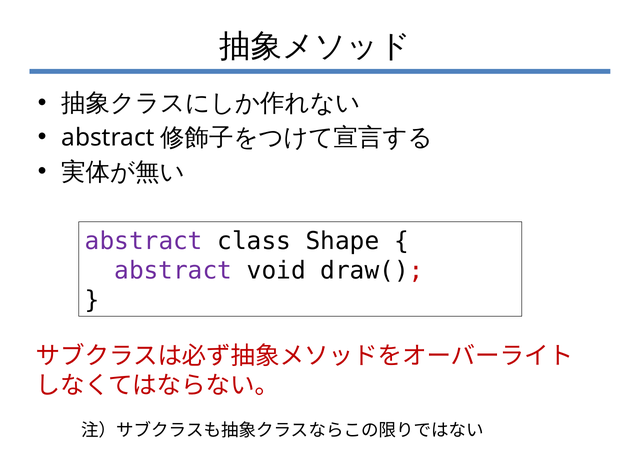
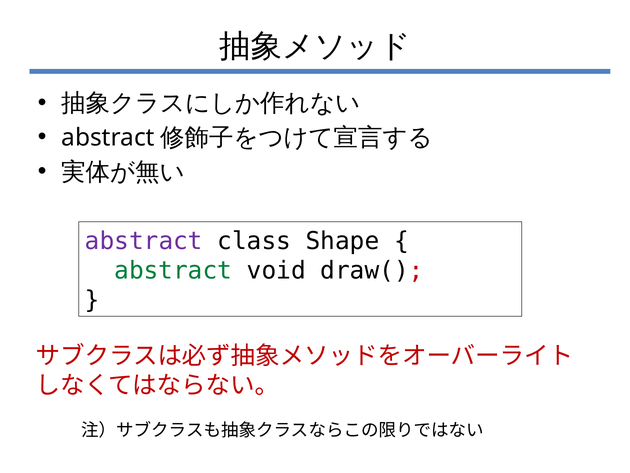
abstract colour: purple -> green (173, 270)
